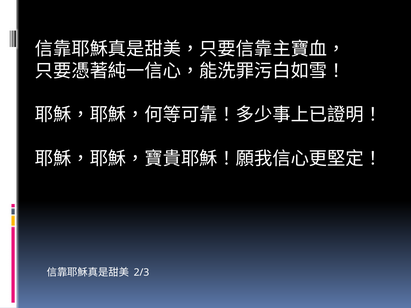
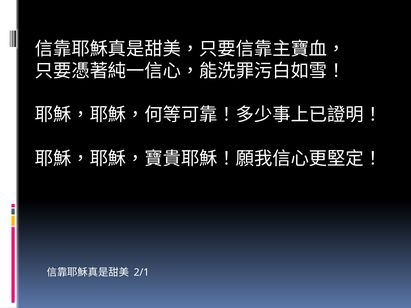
2/3: 2/3 -> 2/1 (141, 273)
